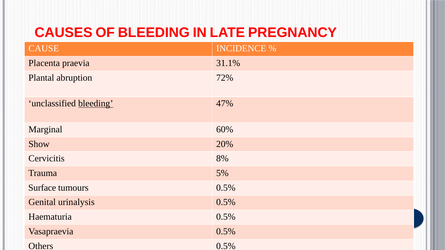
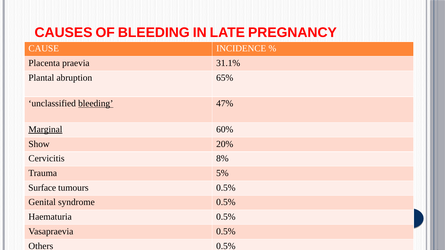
72%: 72% -> 65% (225, 78)
Marginal underline: none -> present (45, 130)
urinalysis: urinalysis -> syndrome (76, 203)
